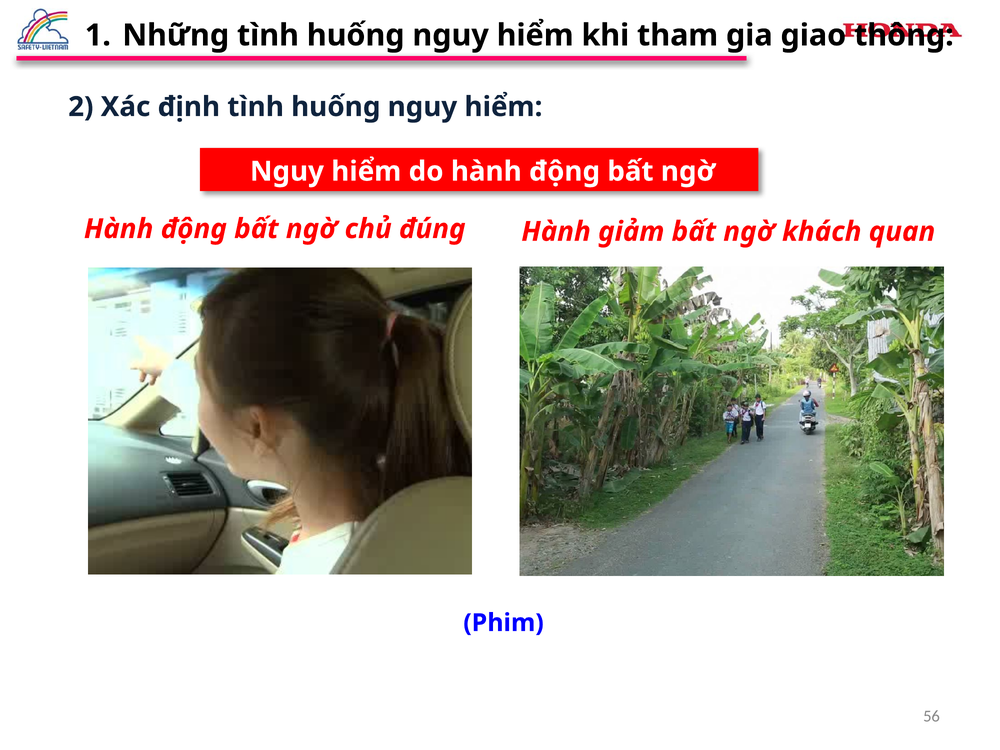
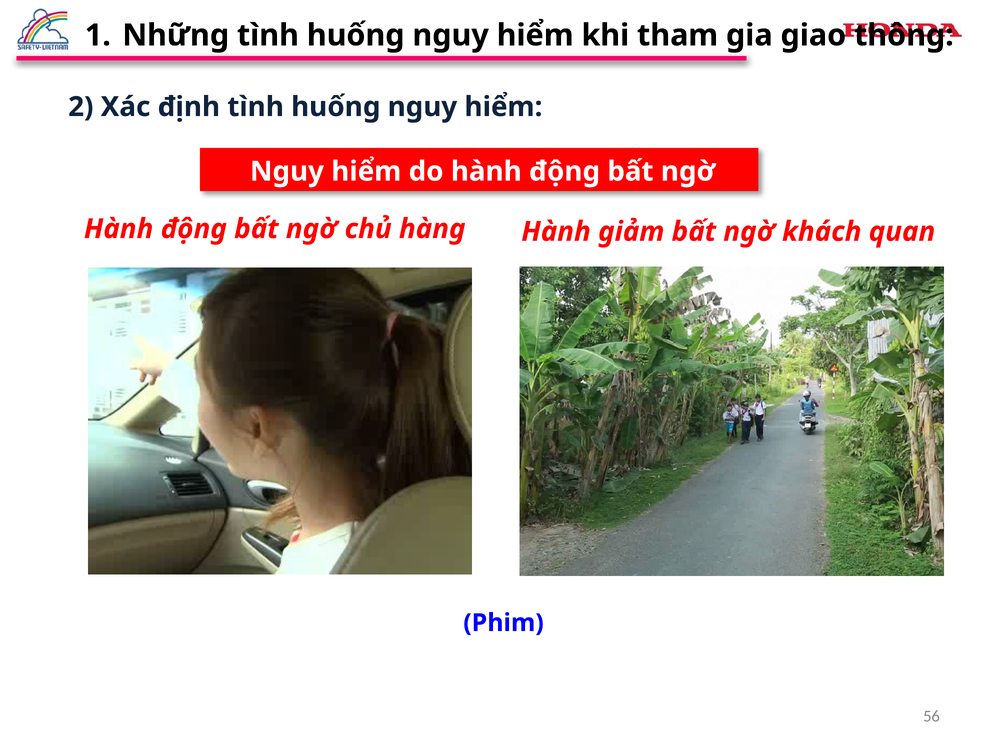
đúng: đúng -> hàng (432, 229)
